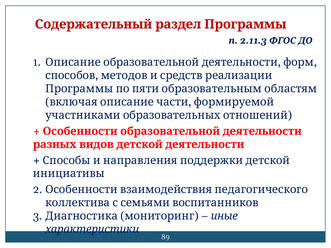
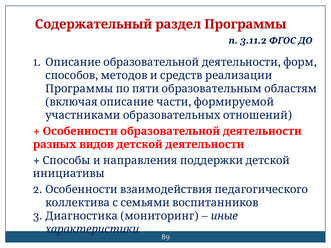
2.11.3: 2.11.3 -> 3.11.2 (253, 41)
